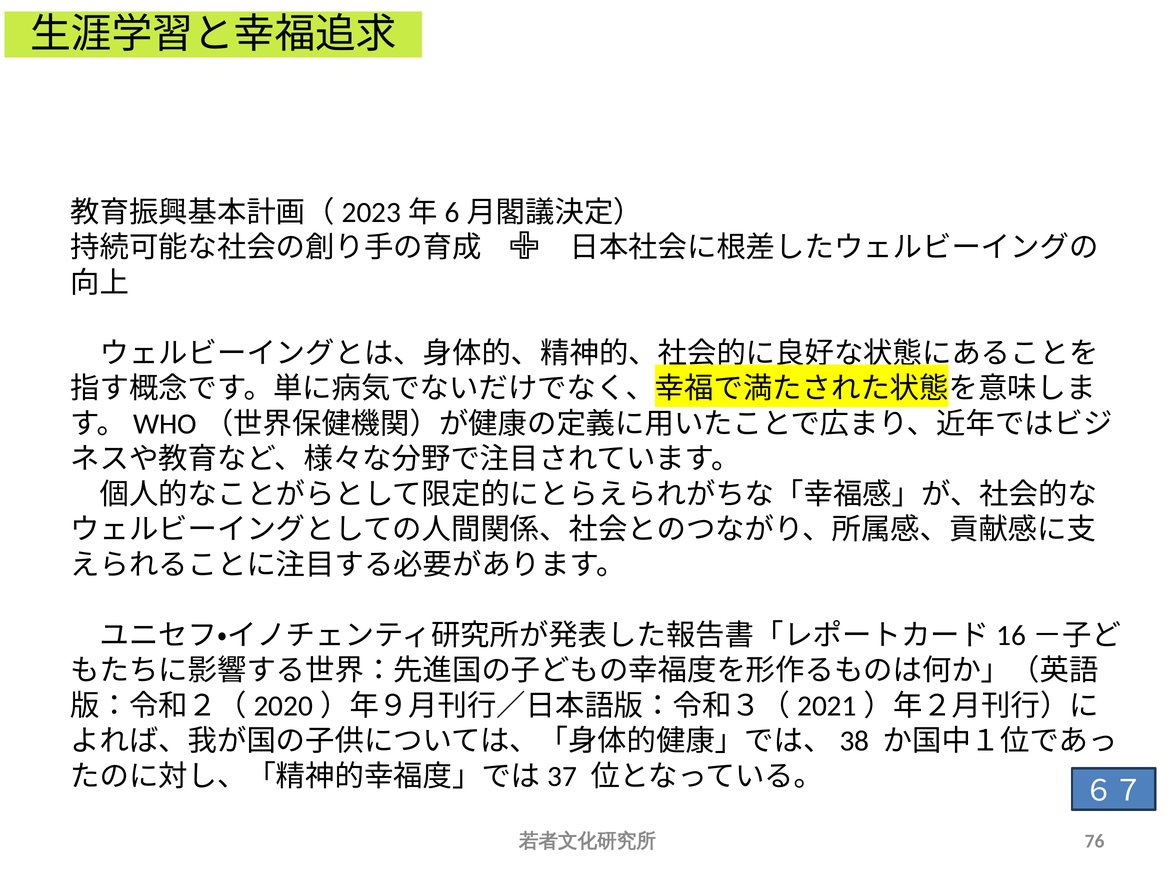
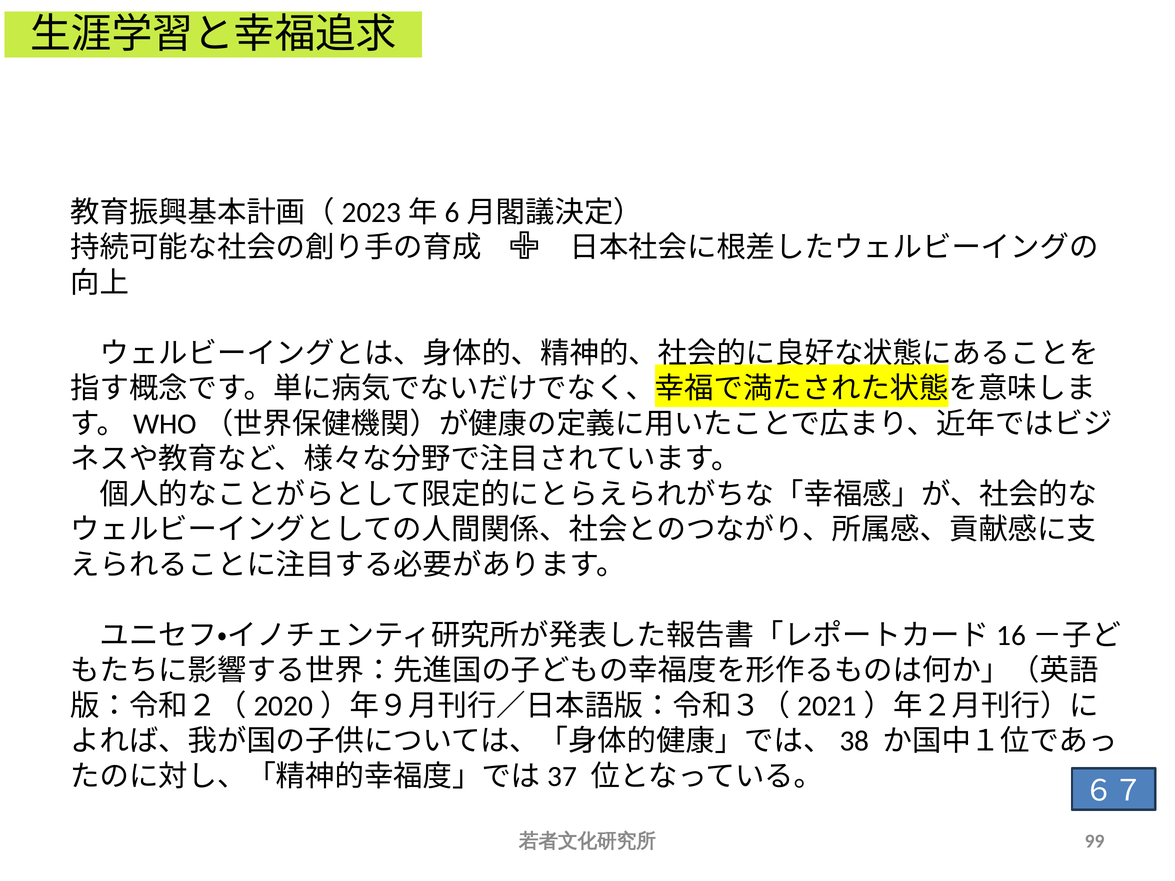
76: 76 -> 99 (1095, 841)
